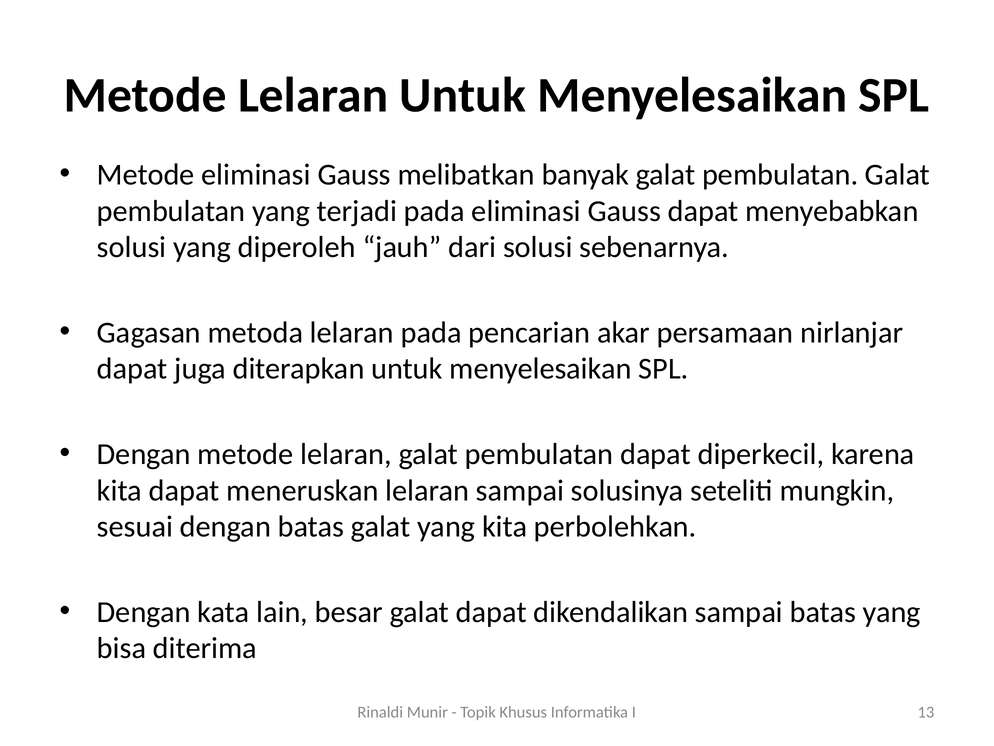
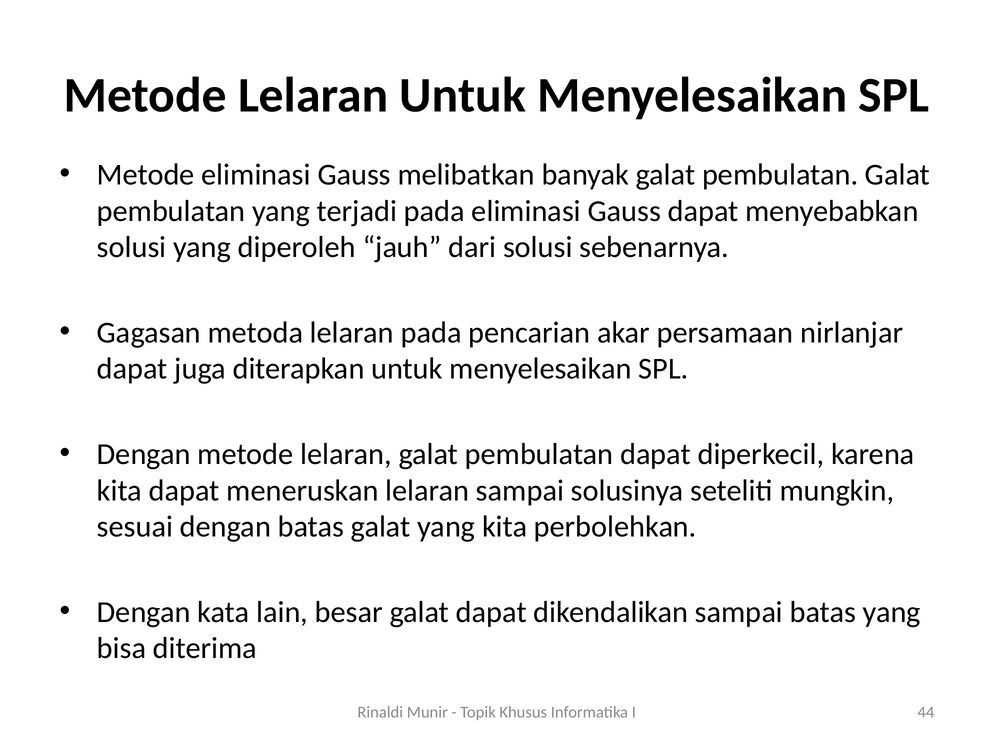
13: 13 -> 44 (926, 712)
